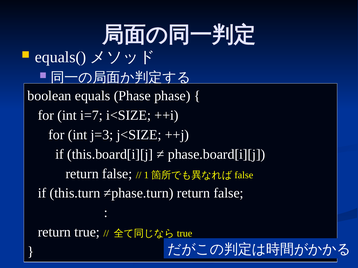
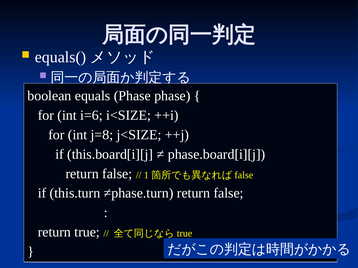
i=7: i=7 -> i=6 (91, 115)
j=3: j=3 -> j=8 (102, 135)
